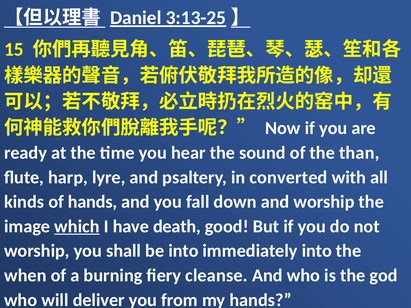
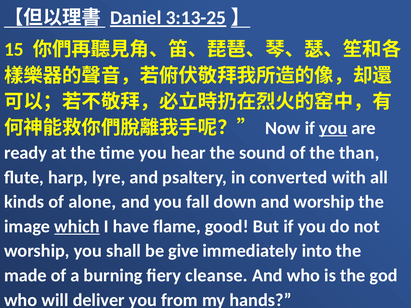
you underline: none -> present (333, 128)
of hands: hands -> alone (92, 202)
death: death -> flame (177, 227)
be into: into -> give (183, 251)
when: when -> made (25, 276)
